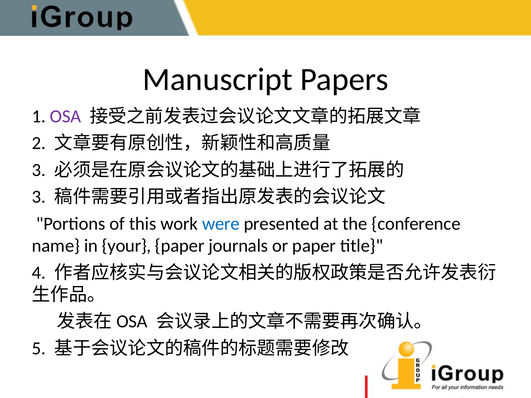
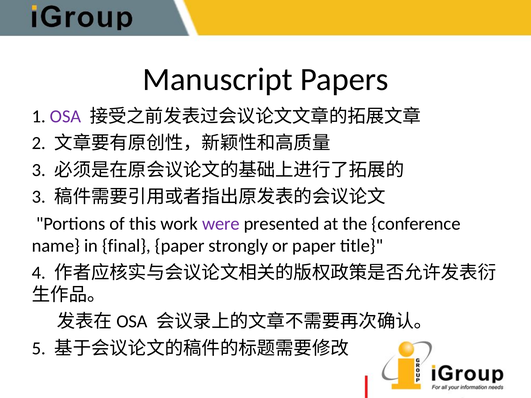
were colour: blue -> purple (221, 224)
your: your -> final (127, 246)
journals: journals -> strongly (238, 246)
